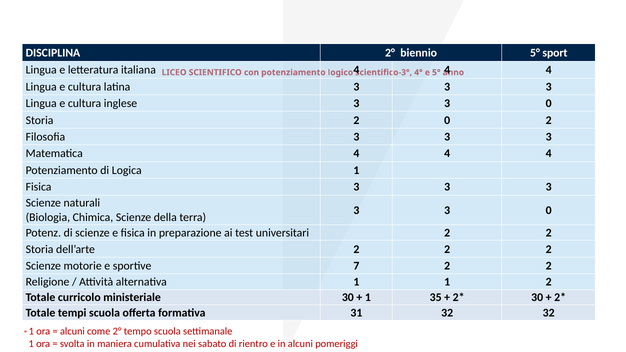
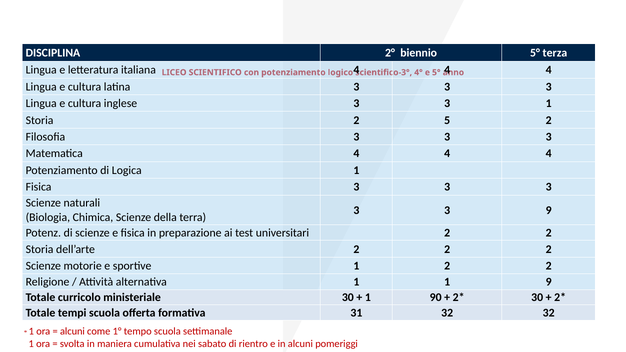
sport: sport -> terza (555, 53)
inglese 3 3 0: 0 -> 1 (549, 103)
2 0: 0 -> 5 (447, 120)
0: 0 -> 9 (549, 210)
sportive 7: 7 -> 1 (356, 266)
1 2: 2 -> 9 (549, 282)
35: 35 -> 90 (436, 298)
come 2°: 2° -> 1° (117, 332)
